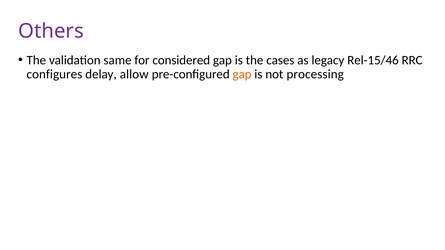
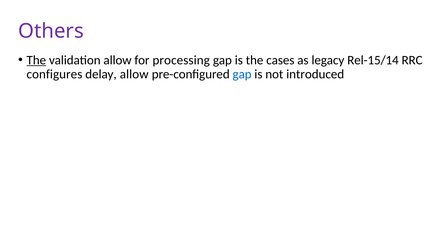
The underline: none -> present (36, 60)
validation same: same -> allow (118, 60)
considered: considered -> processing (181, 60)
Rel-15/46: Rel-15/46 -> Rel-15/14 (373, 60)
gap colour: orange -> blue (242, 74)
processing: processing -> introduced (315, 74)
